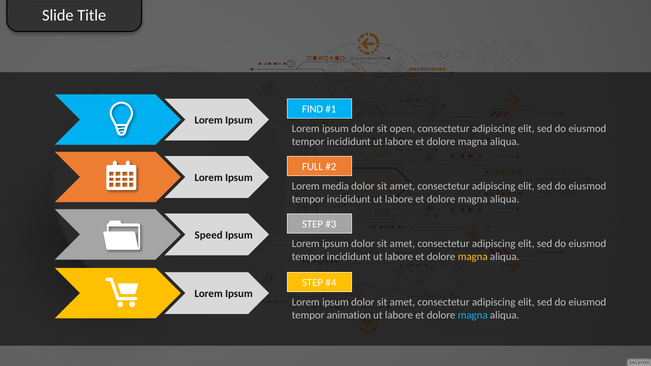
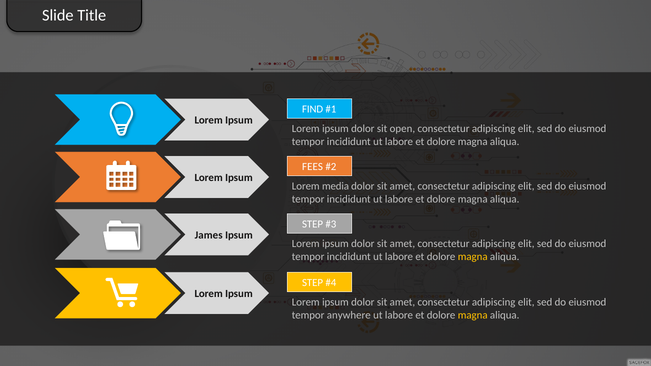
FULL: FULL -> FEES (313, 167)
Speed: Speed -> James (209, 235)
animation: animation -> anywhere (349, 315)
magna colour: light blue -> yellow (473, 315)
